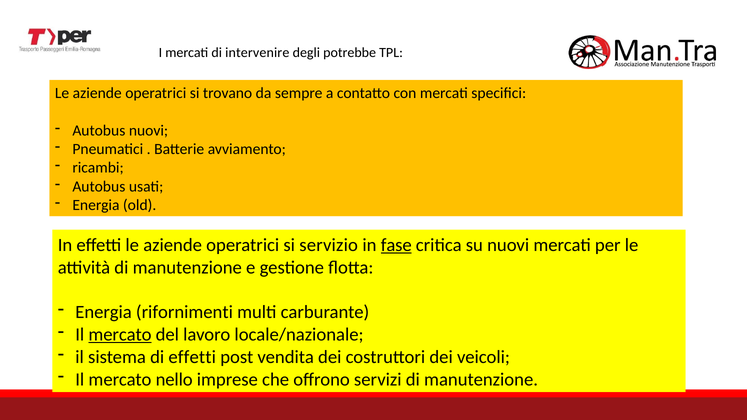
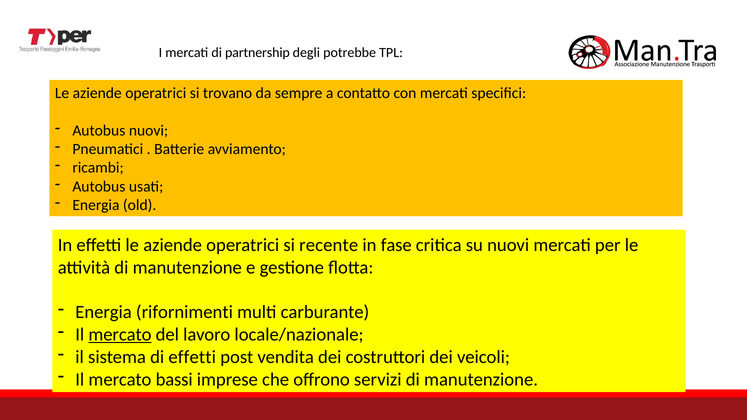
intervenire: intervenire -> partnership (257, 53)
servizio: servizio -> recente (329, 245)
fase underline: present -> none (396, 245)
nello: nello -> bassi (174, 380)
